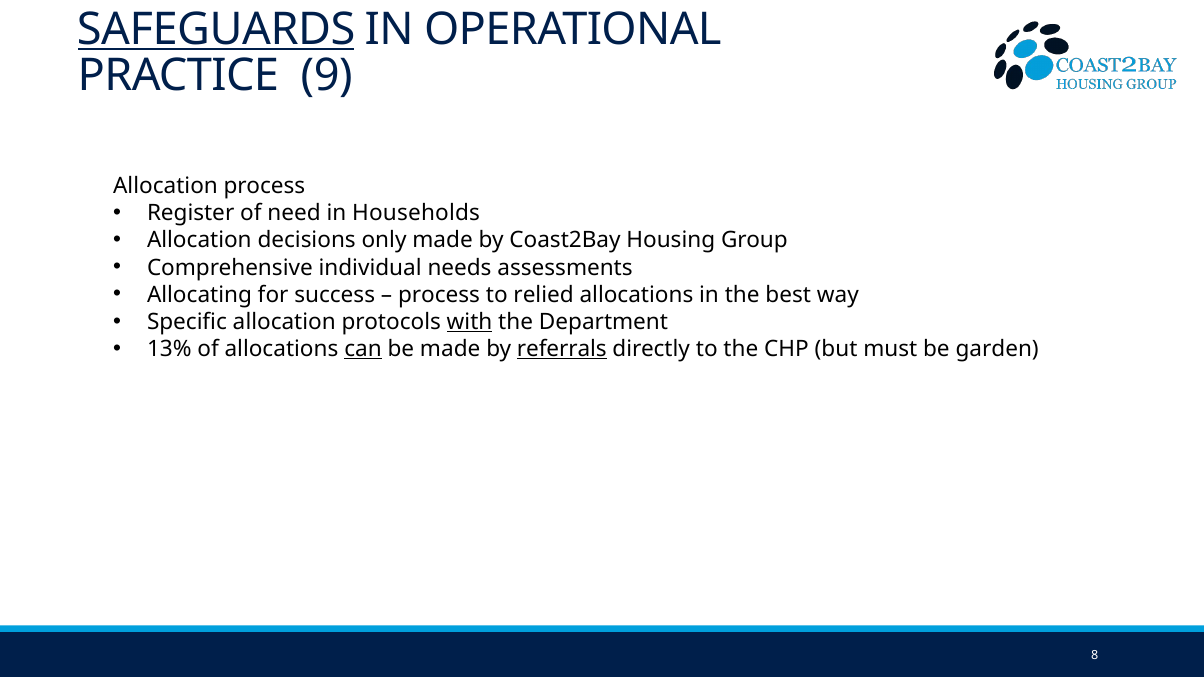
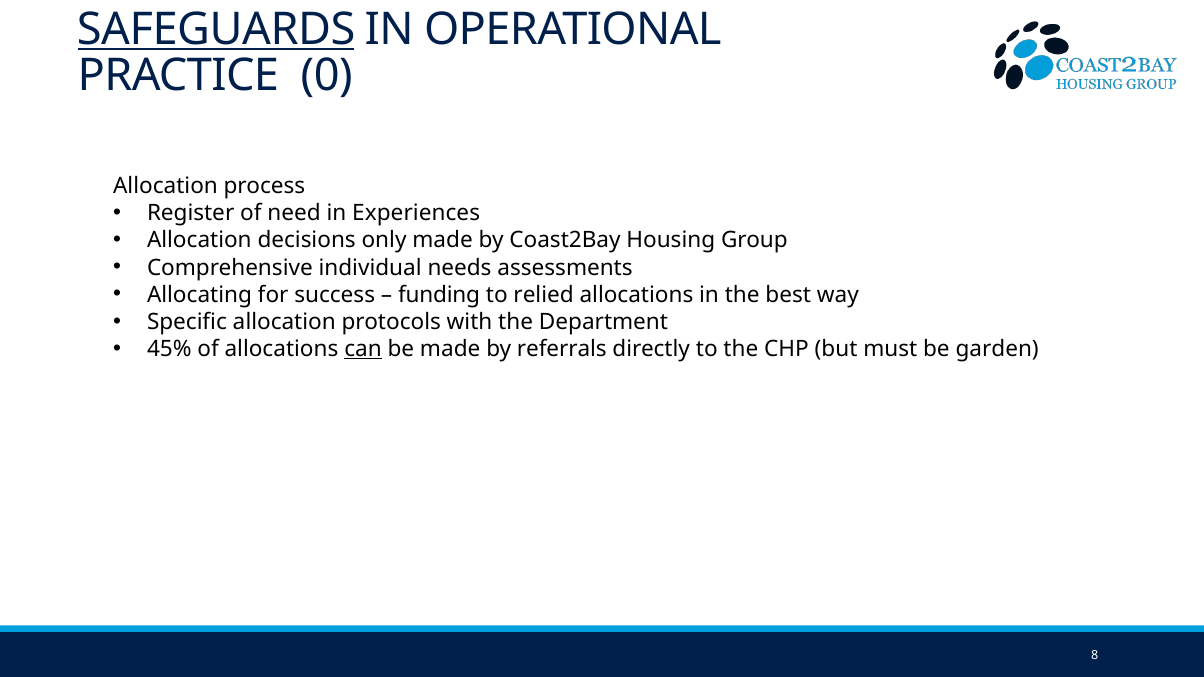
9: 9 -> 0 (327, 76)
Households: Households -> Experiences (416, 214)
process: process -> funding (439, 295)
with underline: present -> none (470, 322)
13%: 13% -> 45% (169, 349)
referrals underline: present -> none (562, 349)
